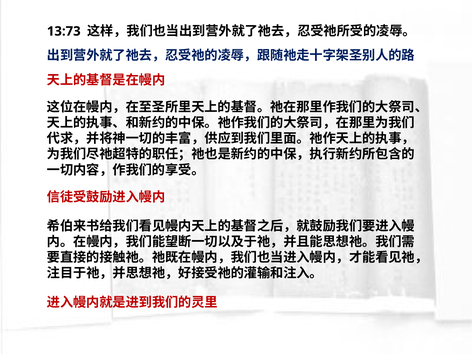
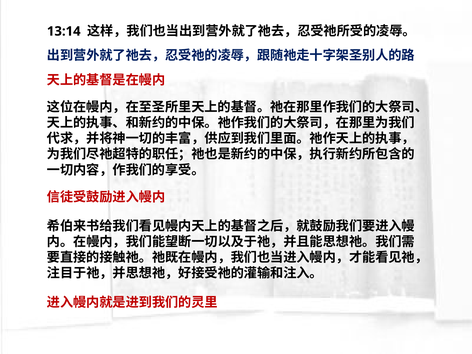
13:73: 13:73 -> 13:14 (64, 31)
